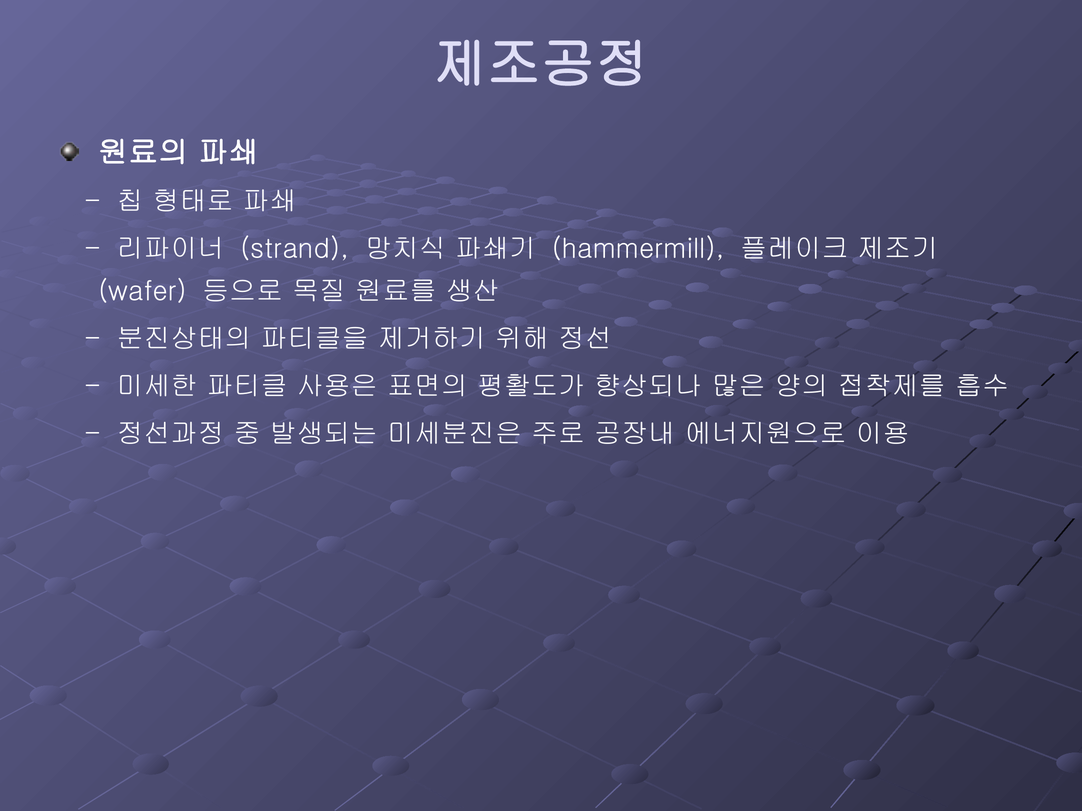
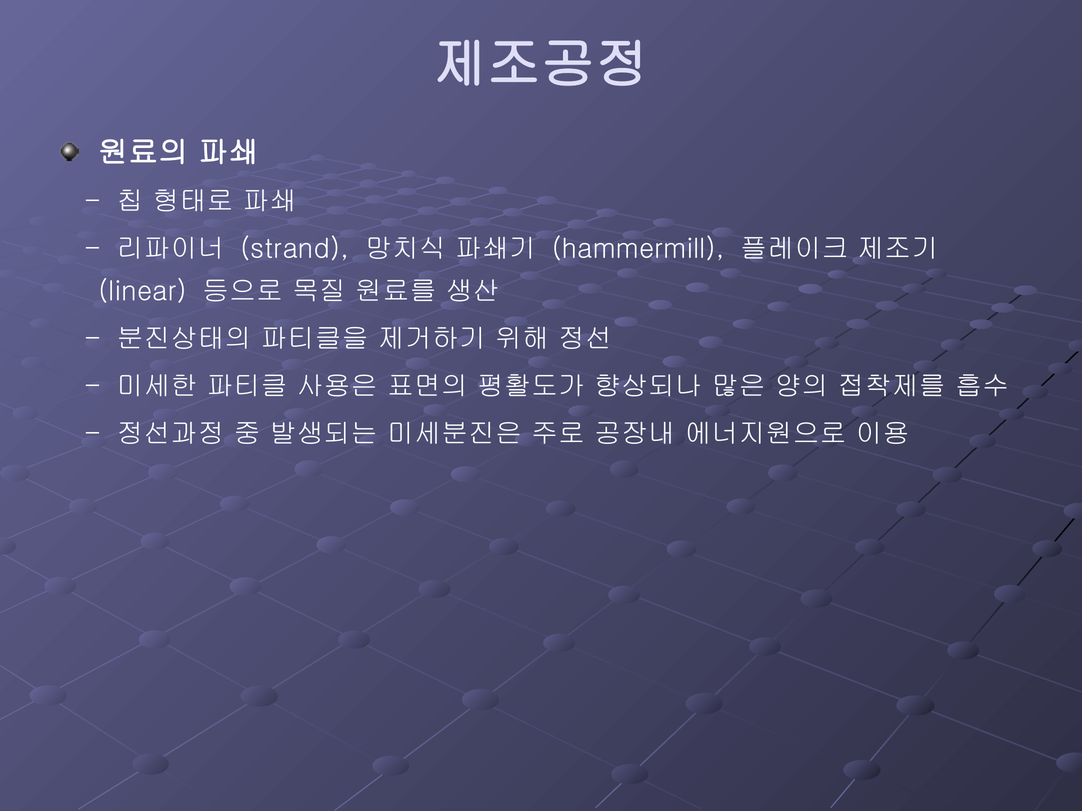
wafer: wafer -> linear (143, 291)
